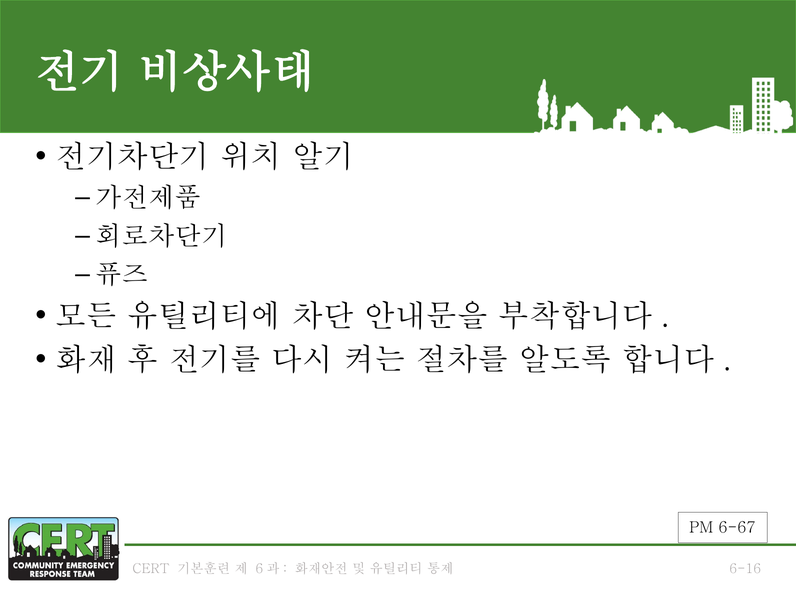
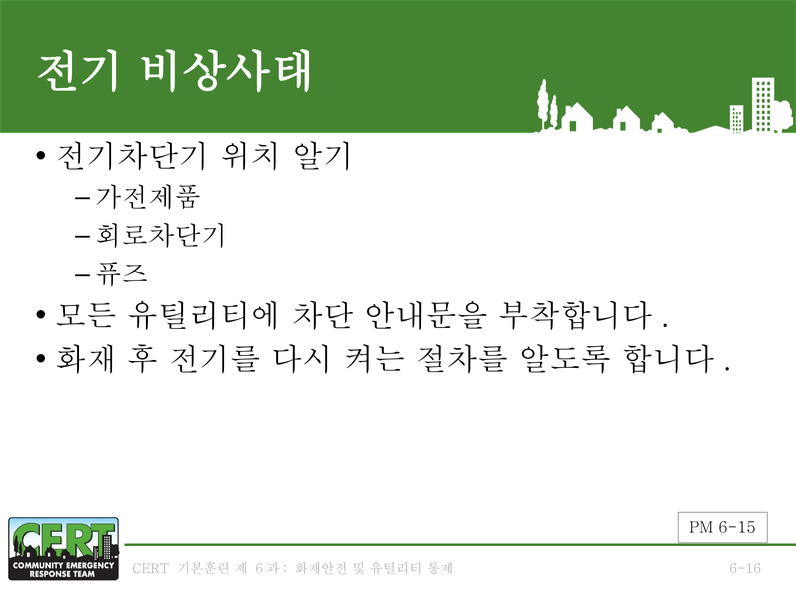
6-67: 6-67 -> 6-15 (737, 527)
